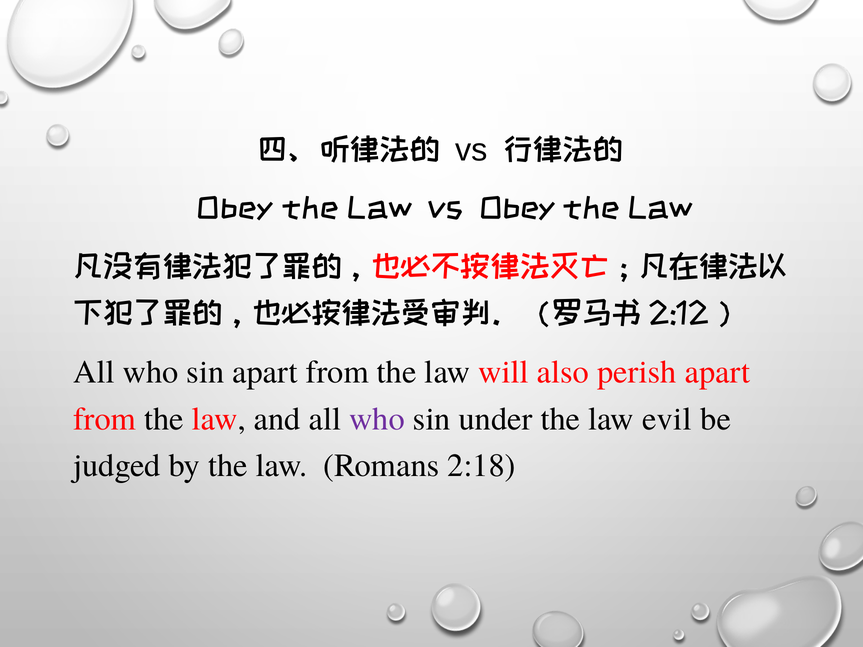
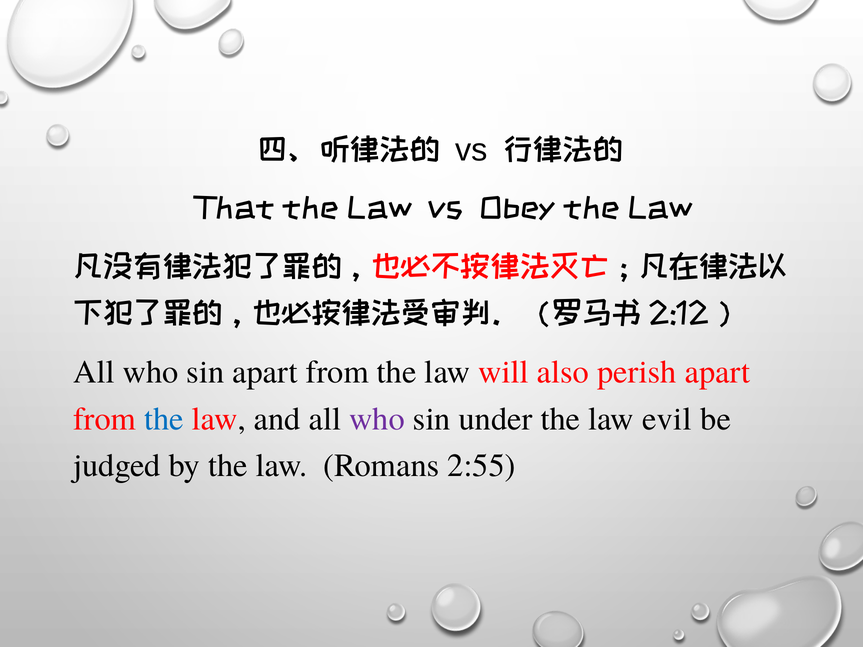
Obey: Obey -> That (235, 209)
the colour: black -> blue (164, 419)
2:18: 2:18 -> 2:55 (481, 466)
